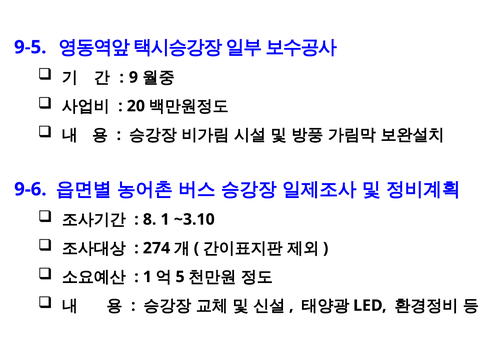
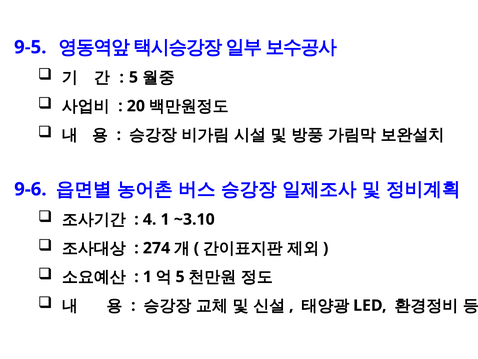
9: 9 -> 5 (133, 77)
8: 8 -> 4 (150, 219)
